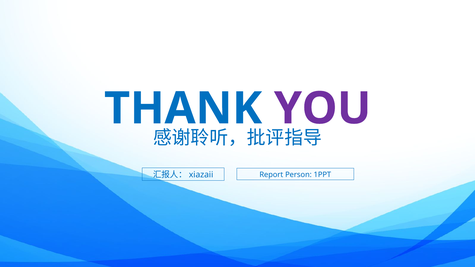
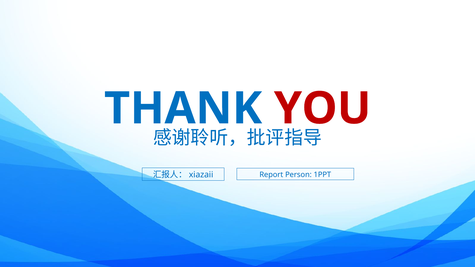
YOU colour: purple -> red (323, 109)
